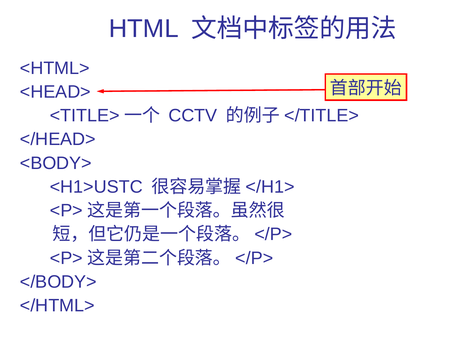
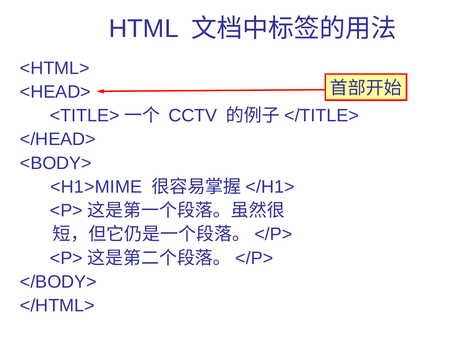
<H1>USTC: <H1>USTC -> <H1>MIME (96, 187)
